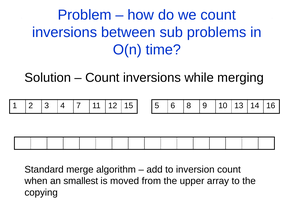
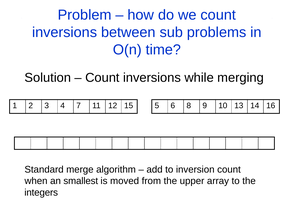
copying: copying -> integers (41, 192)
